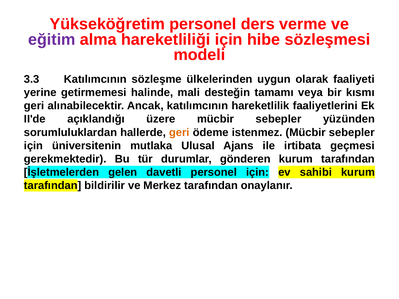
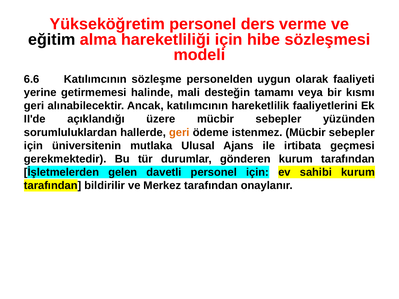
eğitim colour: purple -> black (52, 40)
3.3: 3.3 -> 6.6 (32, 79)
ülkelerinden: ülkelerinden -> personelden (220, 79)
